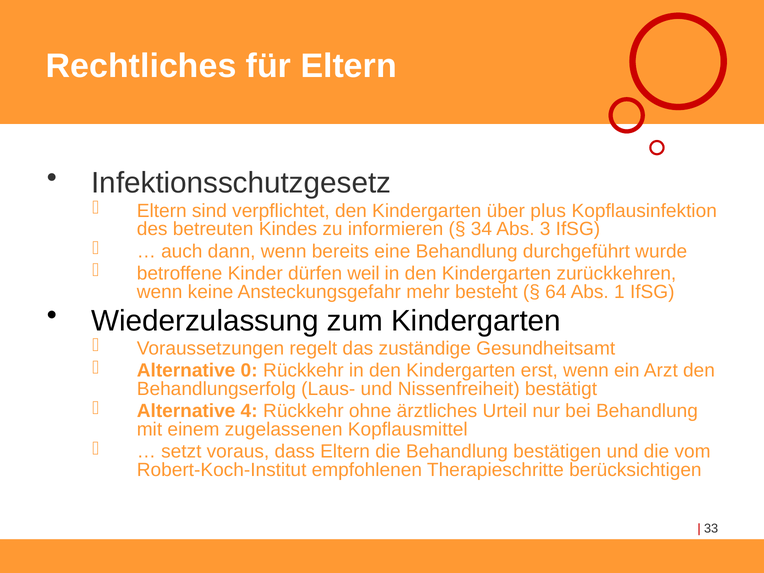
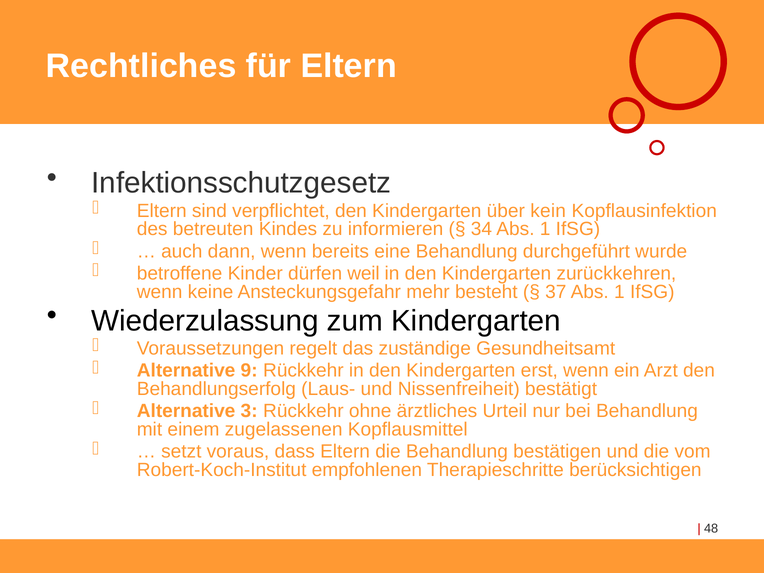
plus: plus -> kein (548, 211)
34 Abs 3: 3 -> 1 (545, 229)
64: 64 -> 37 (556, 292)
0: 0 -> 9 (249, 371)
4: 4 -> 3 (249, 411)
33: 33 -> 48 (711, 528)
